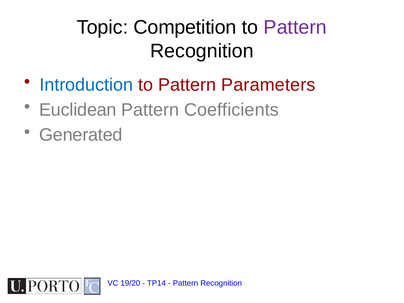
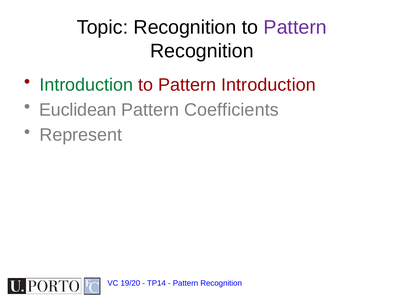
Topic Competition: Competition -> Recognition (185, 27)
Introduction colour: blue -> green (86, 85)
Pattern Parameters: Parameters -> Introduction (268, 85)
Generated: Generated -> Represent (81, 135)
